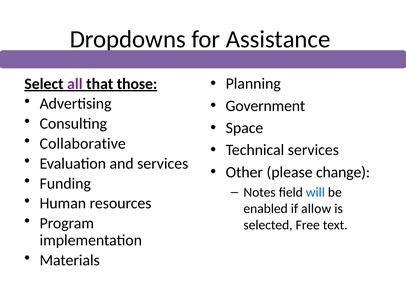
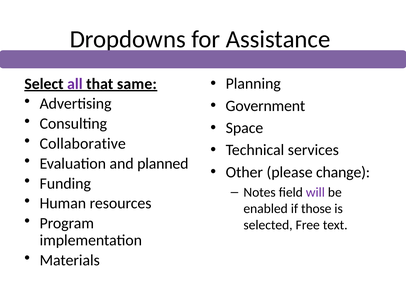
those: those -> same (137, 84)
and services: services -> planned (163, 163)
will colour: blue -> purple (315, 192)
allow: allow -> those (316, 208)
